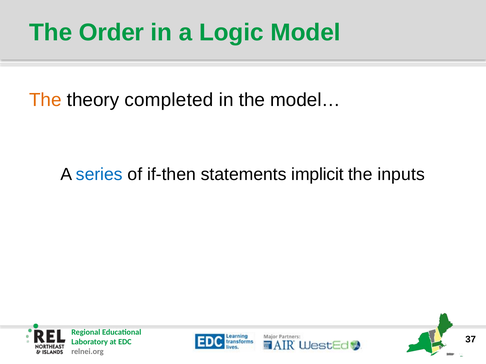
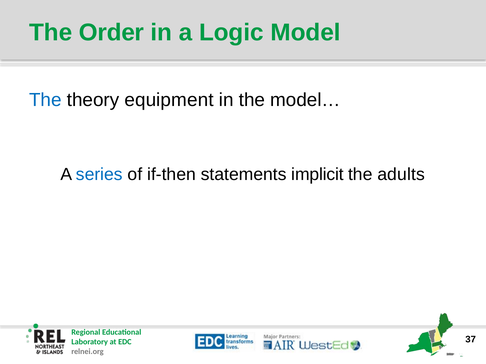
The colour: orange -> blue (45, 100)
completed: completed -> equipment (169, 100)
inputs: inputs -> adults (401, 175)
